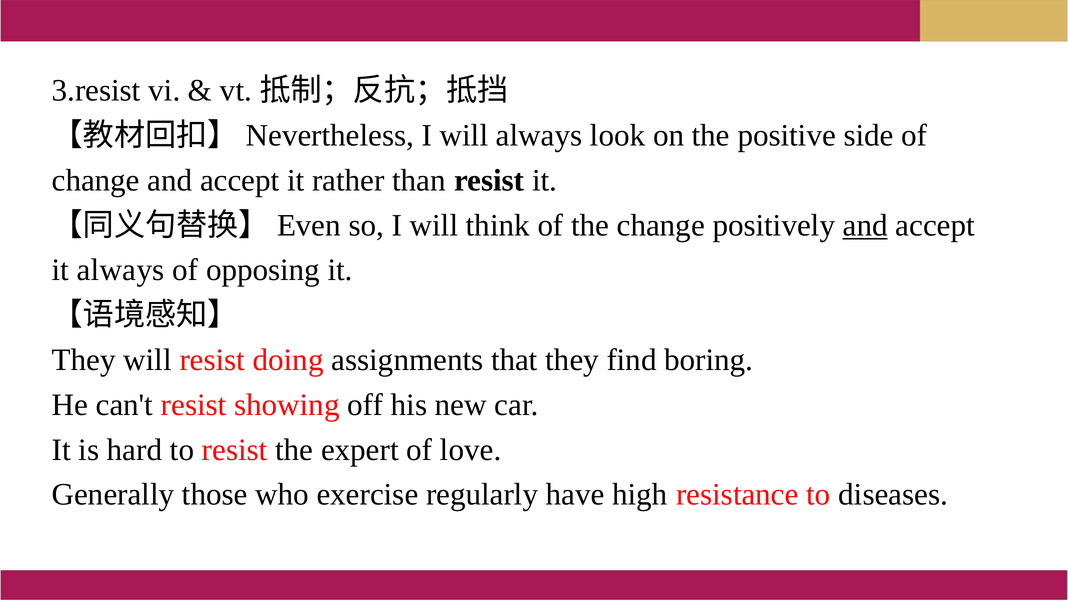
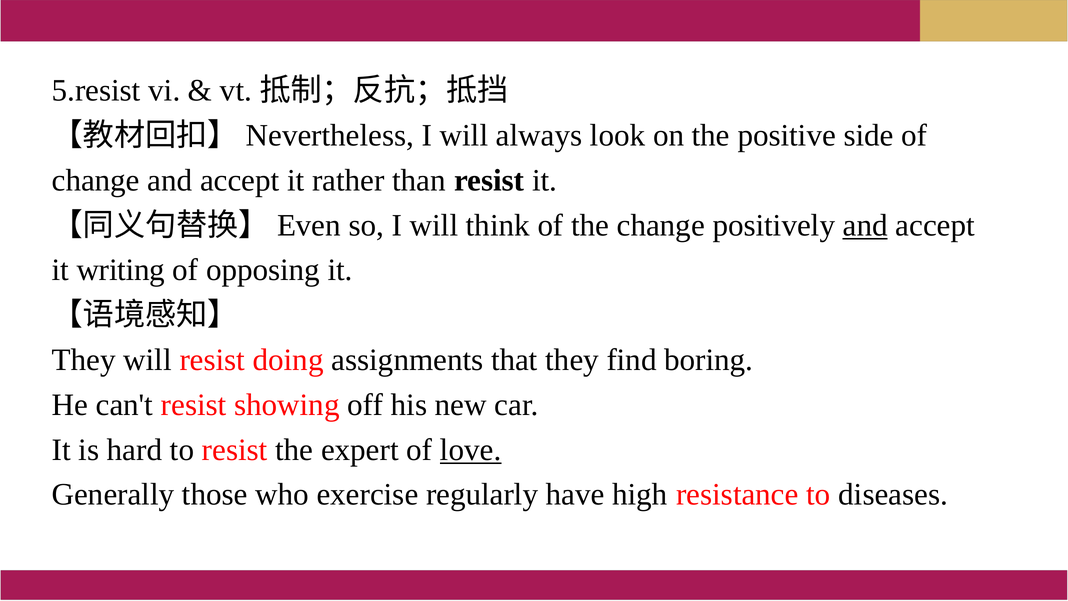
3.resist: 3.resist -> 5.resist (96, 91)
it always: always -> writing (121, 270)
love underline: none -> present (471, 450)
